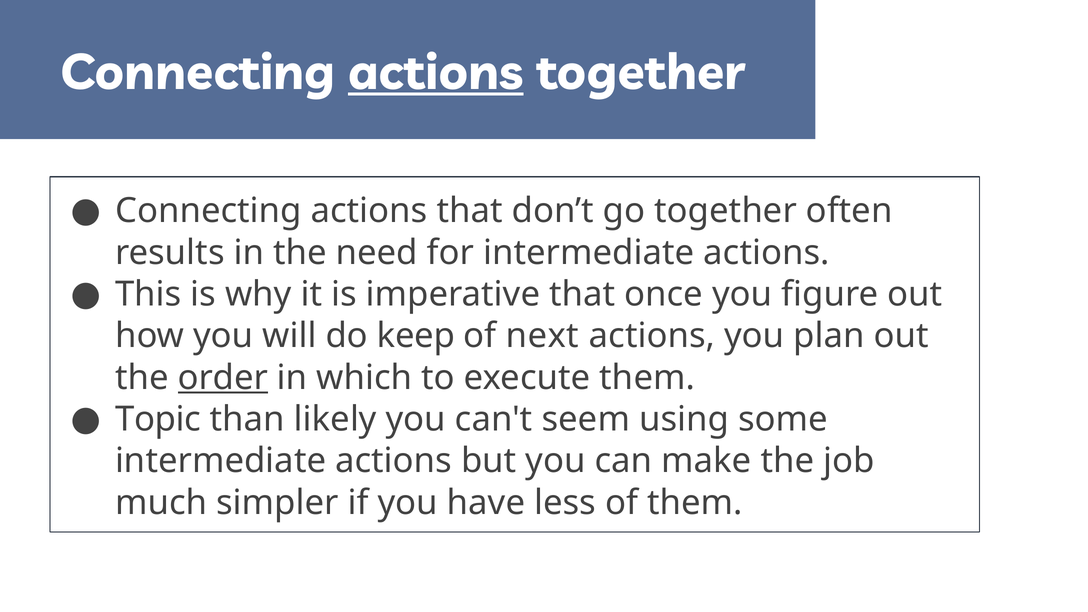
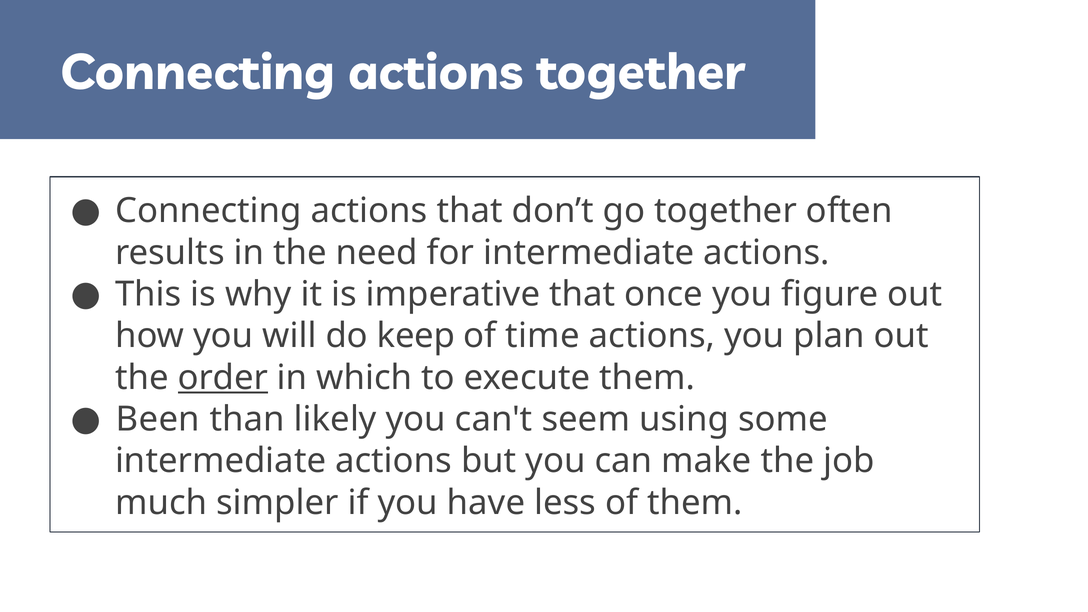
actions underline: present -> none (436, 73)
next: next -> time (543, 336)
Topic: Topic -> Been (158, 419)
